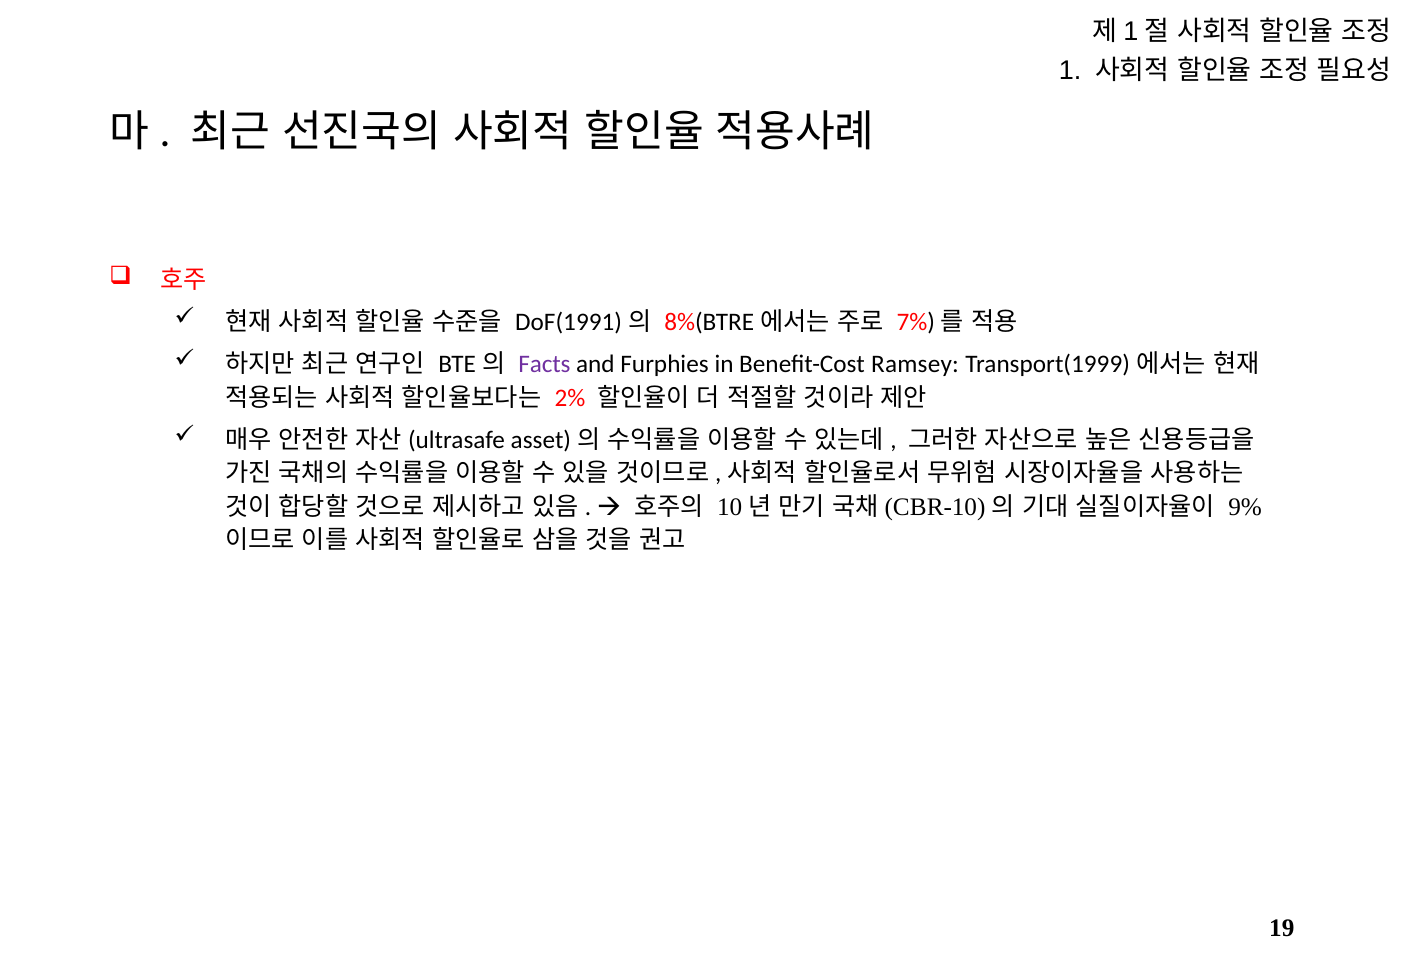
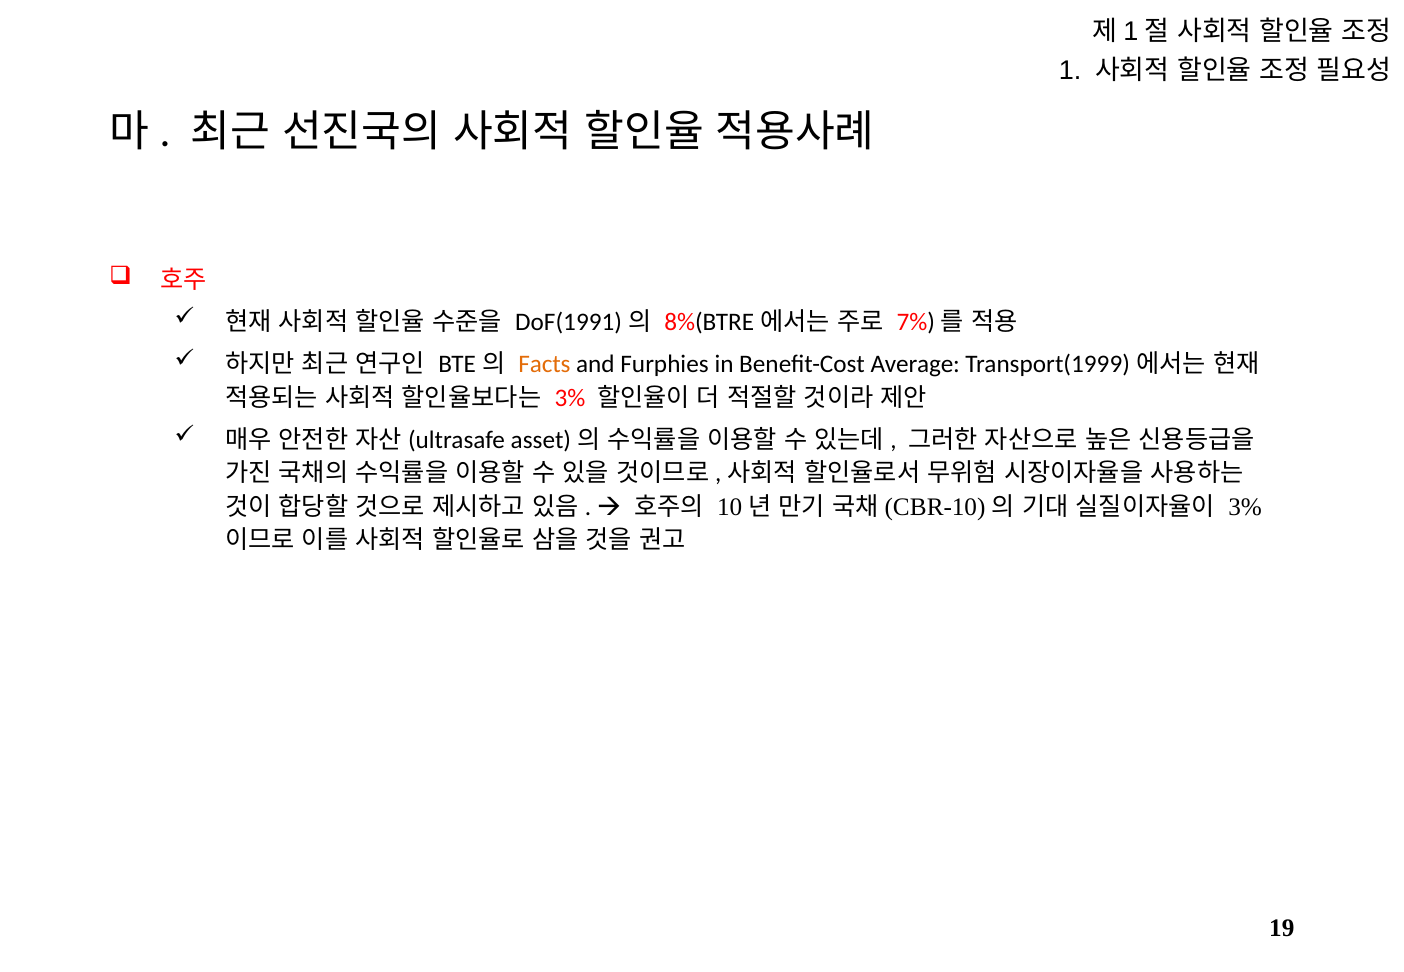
Facts colour: purple -> orange (544, 365)
Ramsey: Ramsey -> Average (915, 365)
2%: 2% -> 3% (570, 398)
9%: 9% -> 3% (1245, 507)
